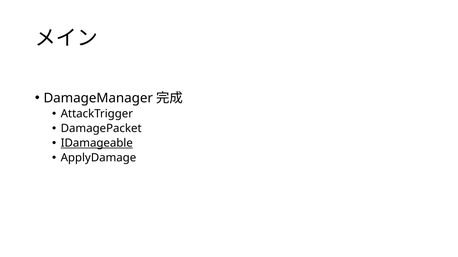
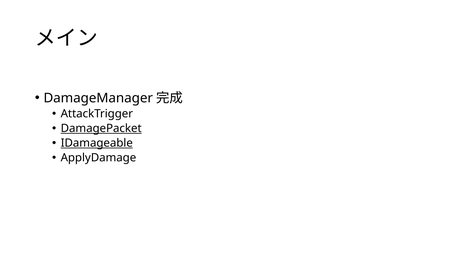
DamagePacket underline: none -> present (101, 129)
